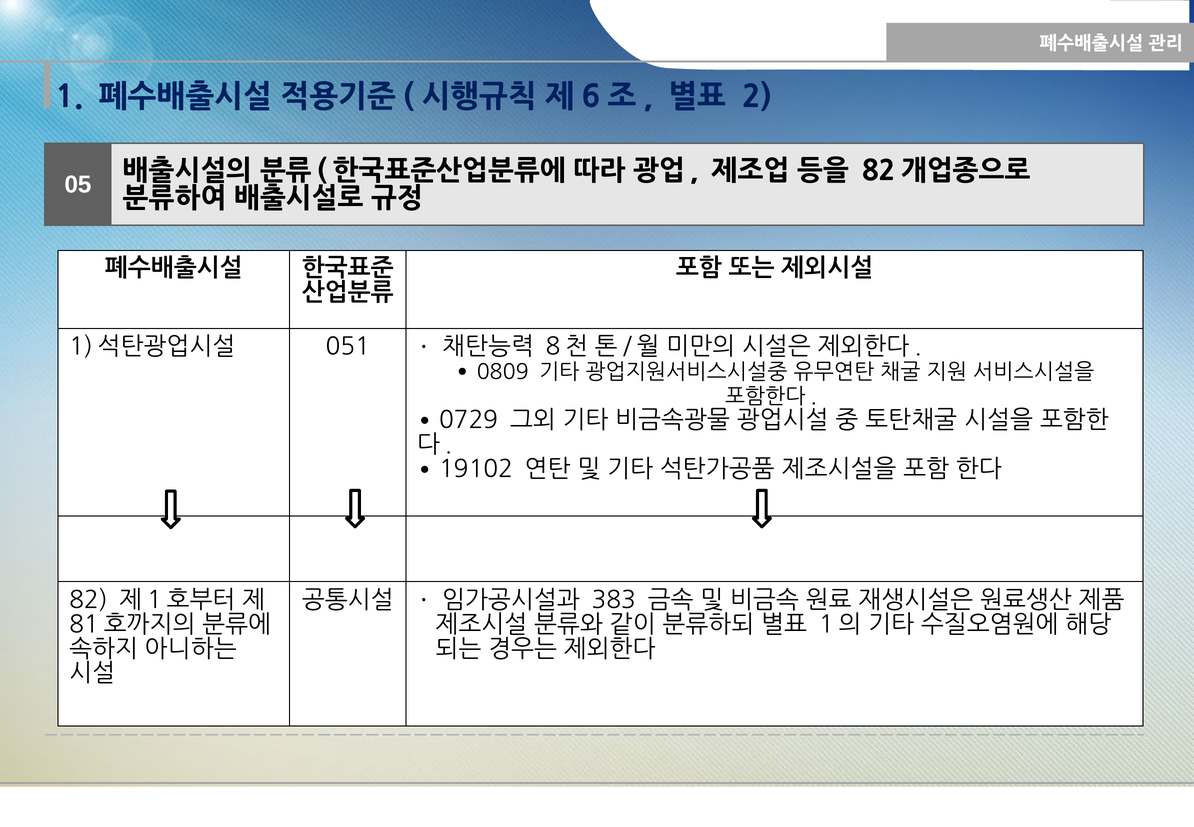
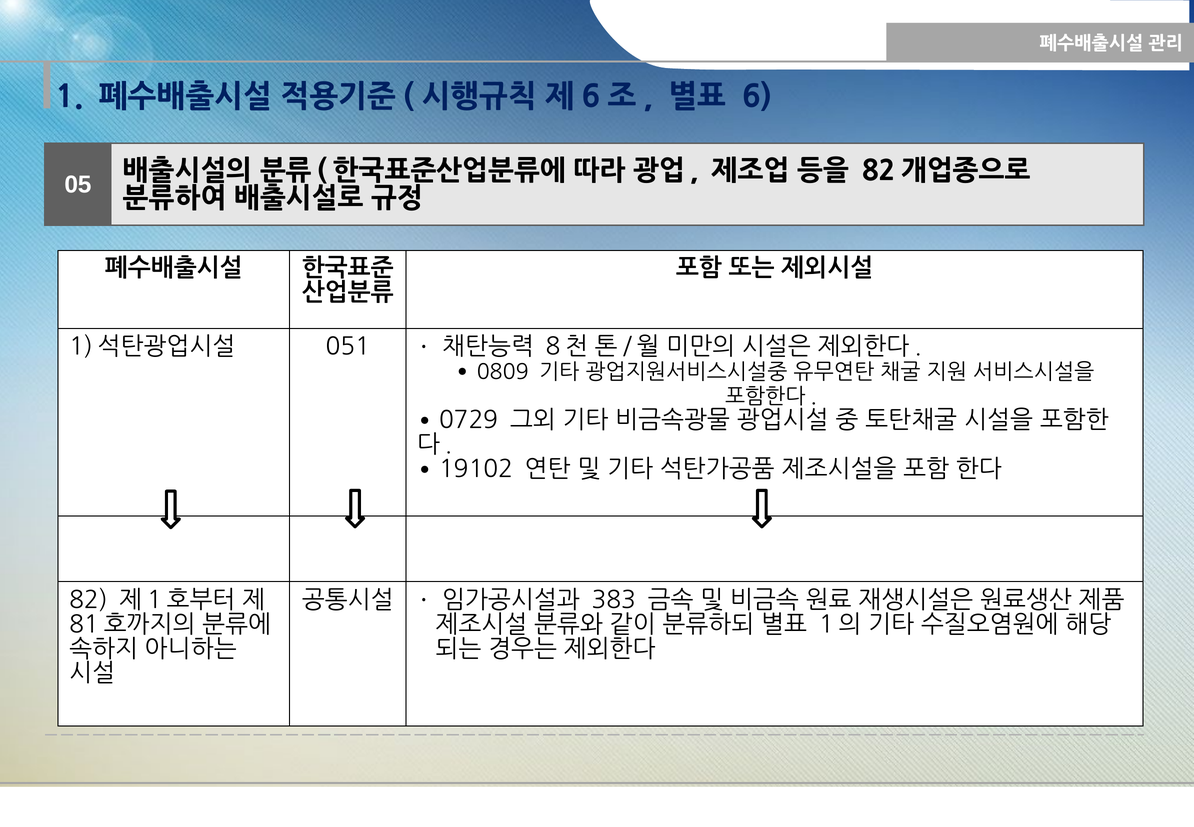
2: 2 -> 6 (757, 97)
